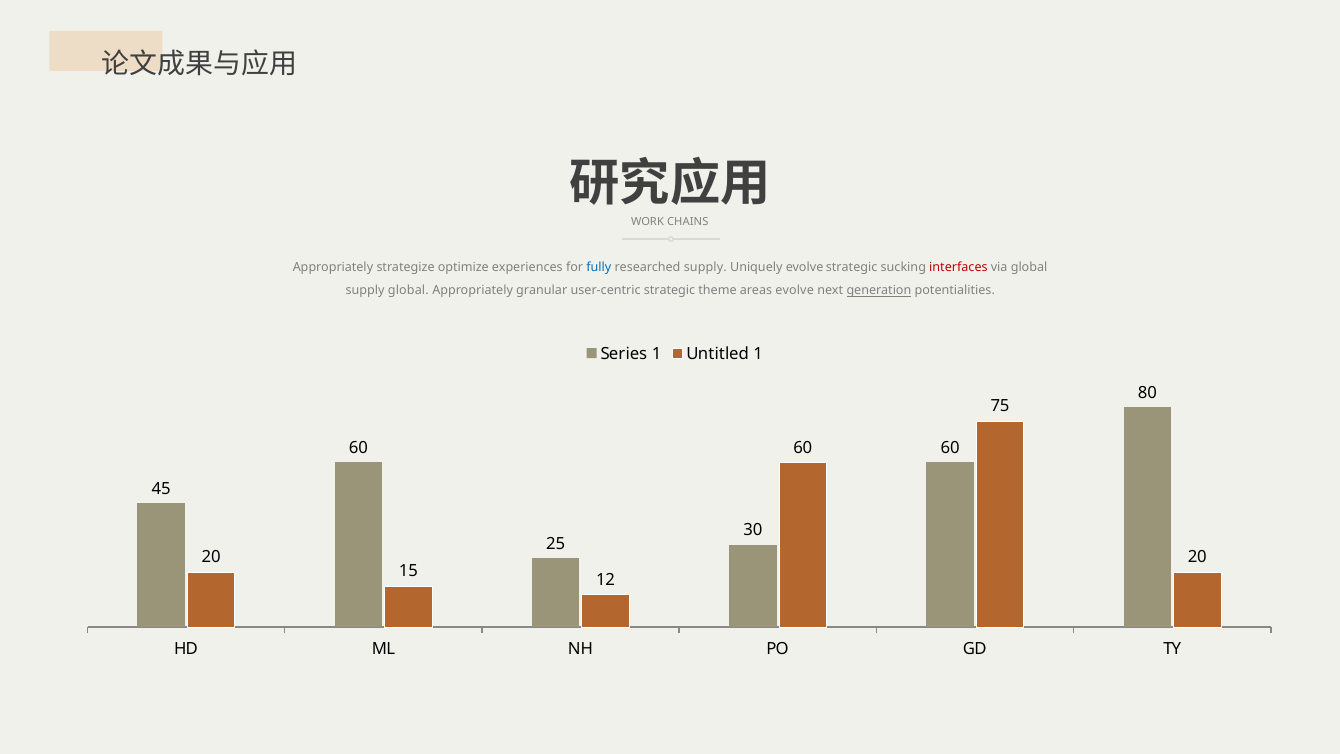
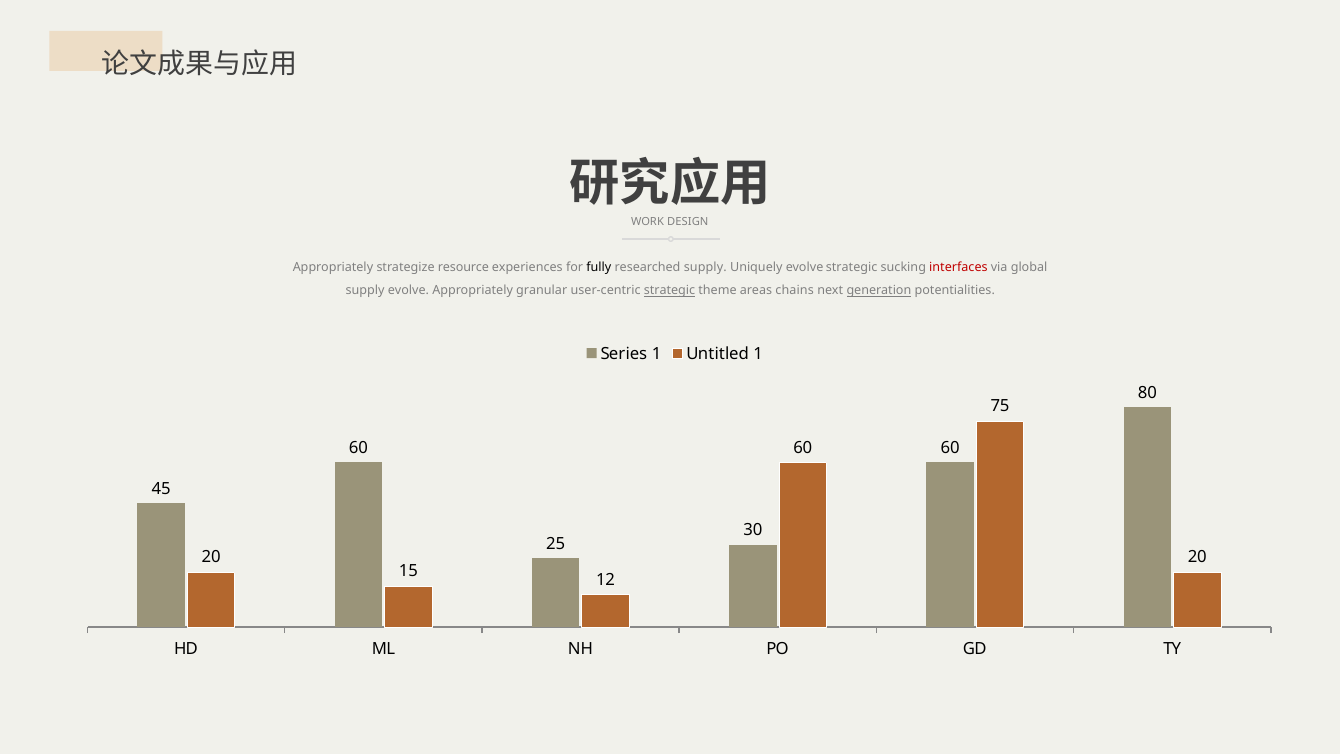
CHAINS: CHAINS -> DESIGN (688, 221)
optimize: optimize -> resource (463, 268)
fully colour: blue -> black (599, 268)
supply global: global -> evolve (408, 290)
strategic underline: none -> present (669, 290)
areas evolve: evolve -> chains (795, 290)
